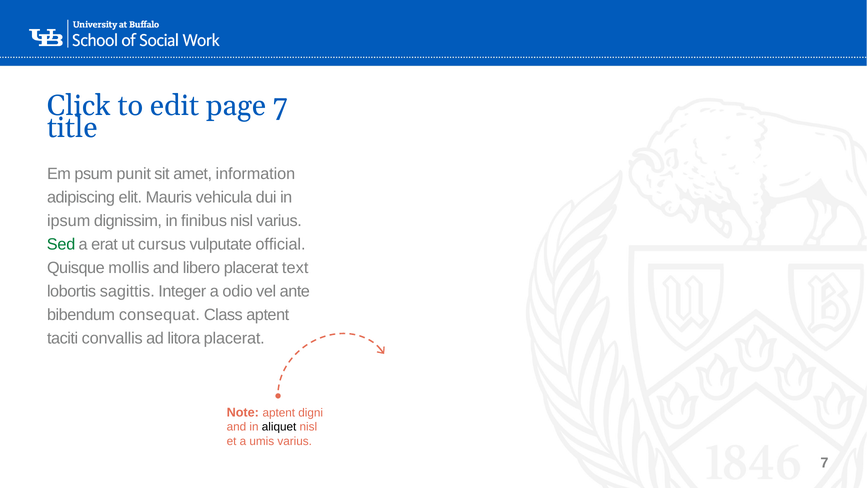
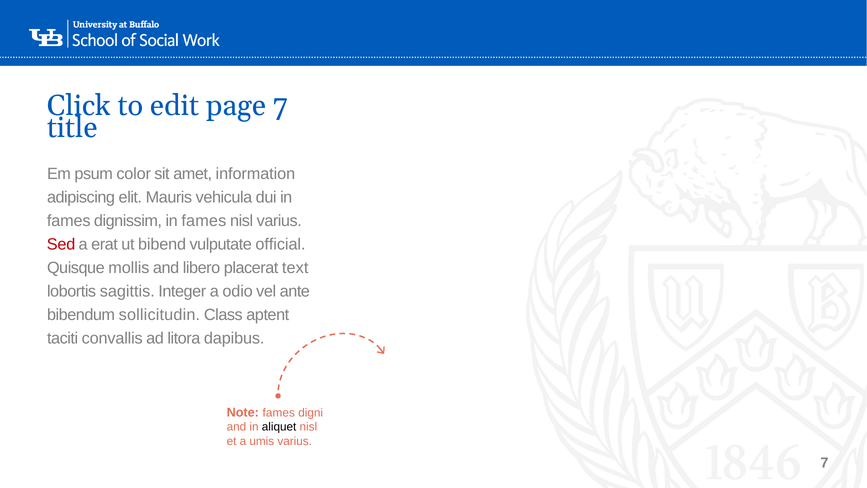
punit: punit -> color (134, 174)
ipsum: ipsum -> fames (69, 221)
dignissim in finibus: finibus -> fames (204, 221)
Sed colour: green -> red (61, 244)
cursus: cursus -> bibend (162, 244)
consequat: consequat -> sollicitudin (159, 315)
litora placerat: placerat -> dapibus (234, 338)
Note aptent: aptent -> fames (279, 413)
